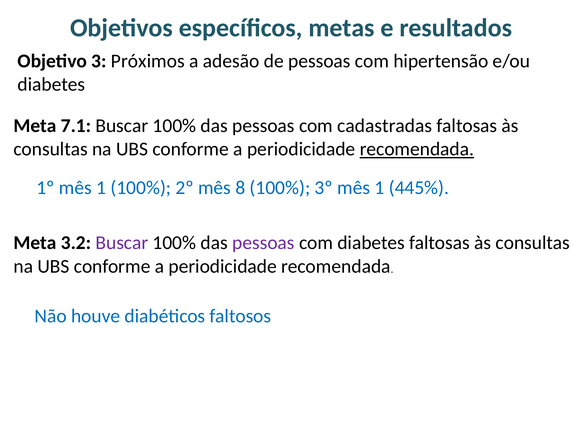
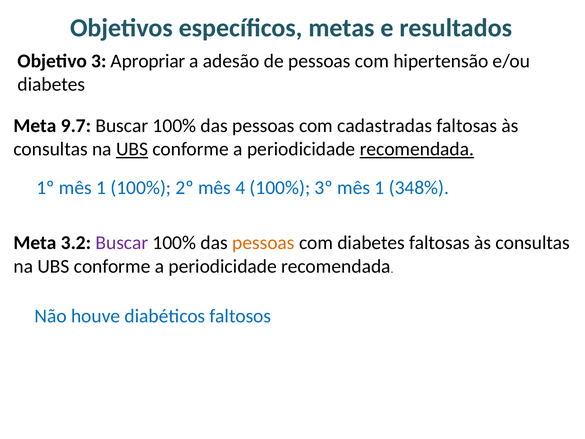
Próximos: Próximos -> Apropriar (148, 61)
7.1: 7.1 -> 9.7 (76, 126)
UBS underline: none -> present (132, 149)
8: 8 -> 4 (240, 188)
445%: 445% -> 348% (419, 188)
pessoas colour: purple -> orange (263, 243)
